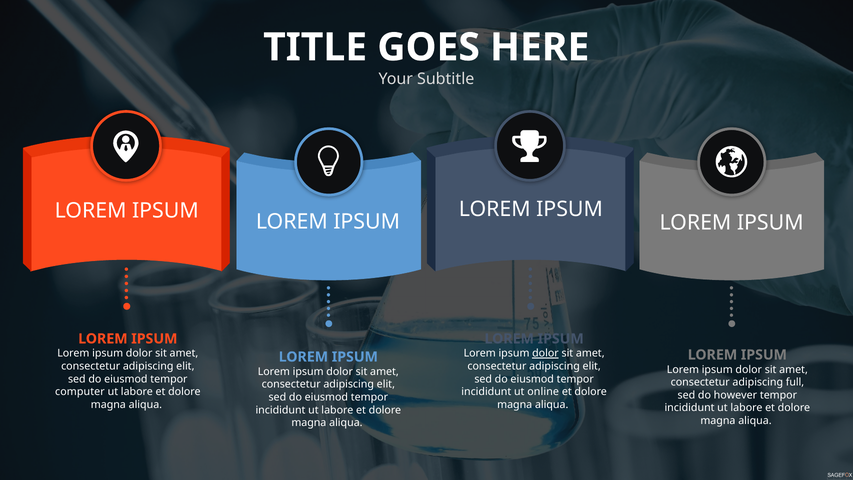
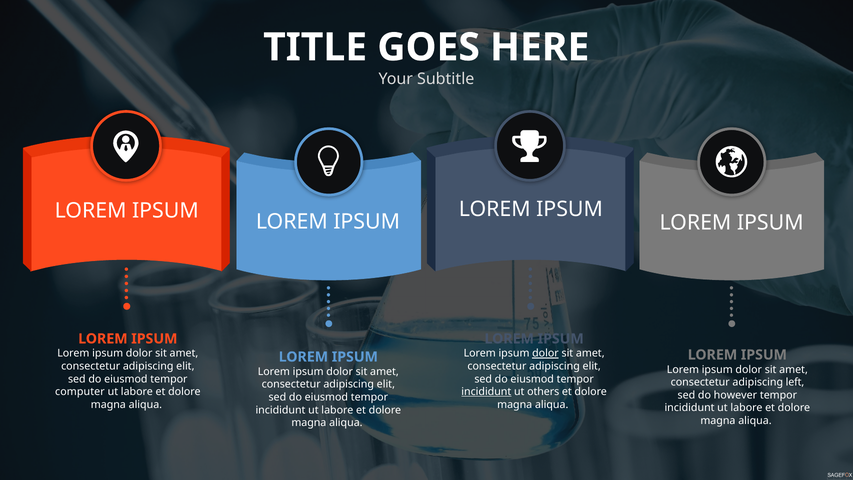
full: full -> left (795, 382)
incididunt underline: none -> present (486, 392)
online: online -> others (543, 392)
